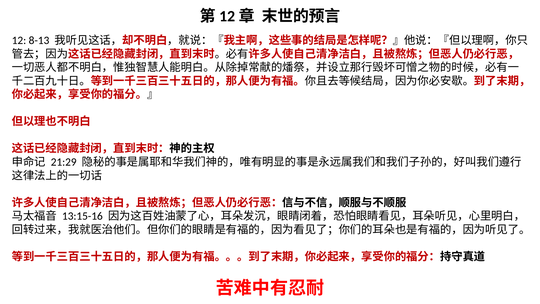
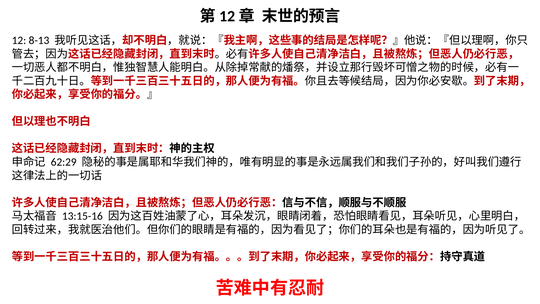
21:29: 21:29 -> 62:29 (64, 162)
